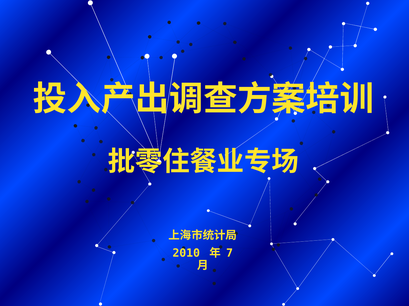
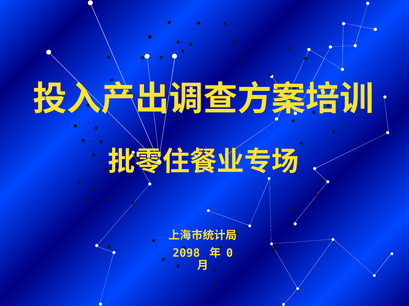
2010: 2010 -> 2098 (186, 254)
7: 7 -> 0 (230, 254)
